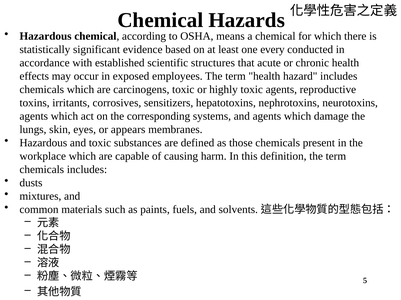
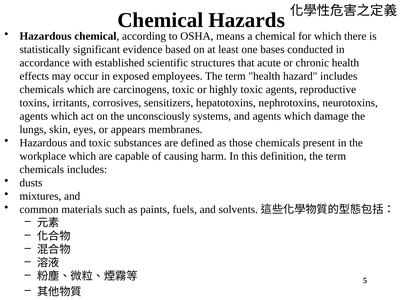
every: every -> bases (272, 50)
corresponding: corresponding -> unconsciously (159, 116)
